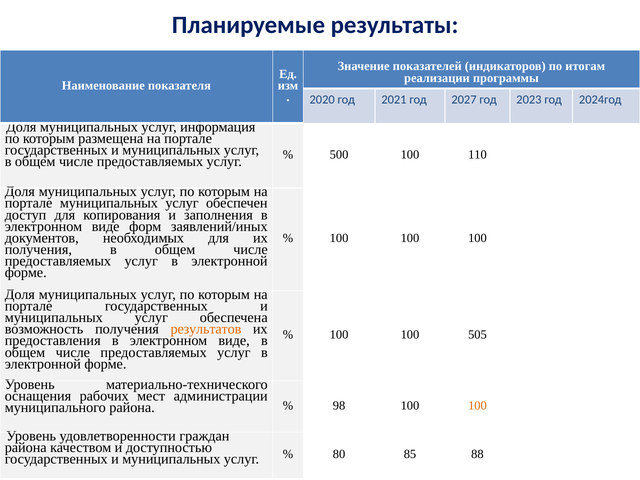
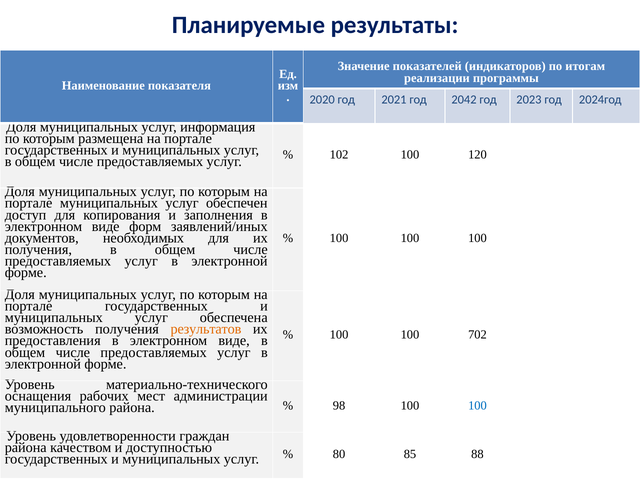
2027: 2027 -> 2042 (464, 100)
500: 500 -> 102 (339, 155)
110: 110 -> 120 (477, 155)
505: 505 -> 702 (477, 335)
100 colour: orange -> blue (477, 405)
